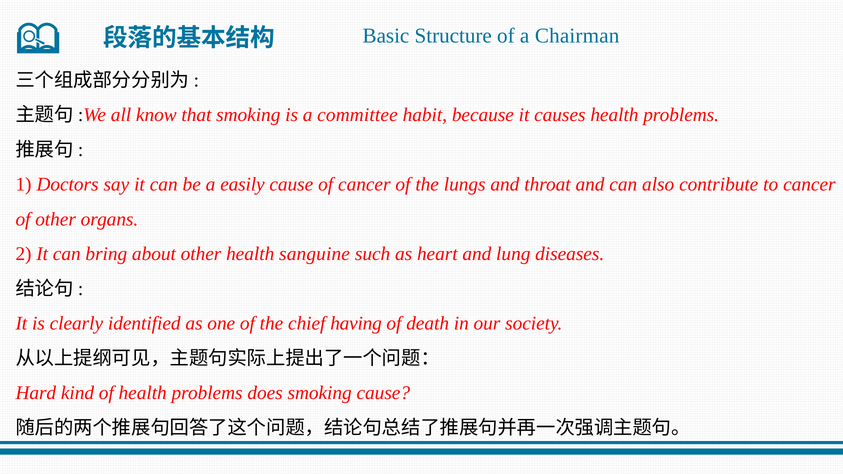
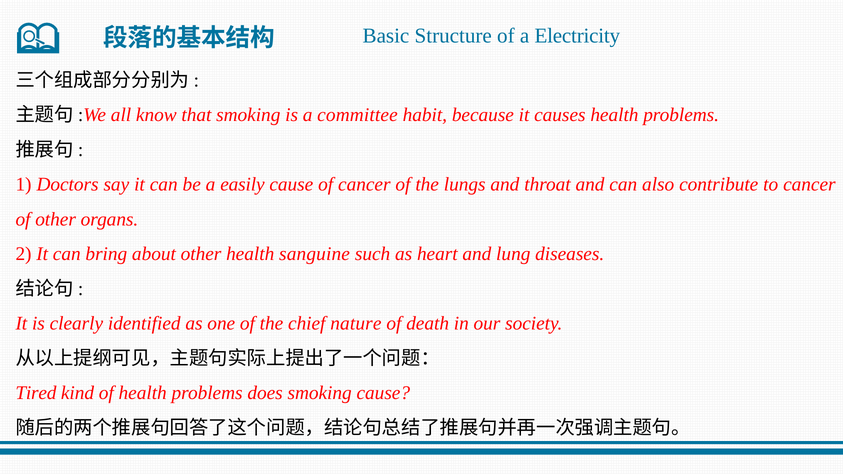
Chairman: Chairman -> Electricity (577, 36)
having: having -> nature (356, 324)
Hard: Hard -> Tired (36, 393)
